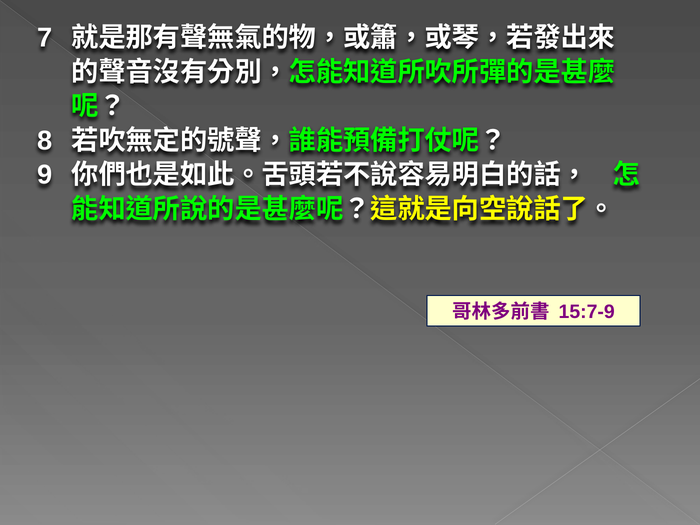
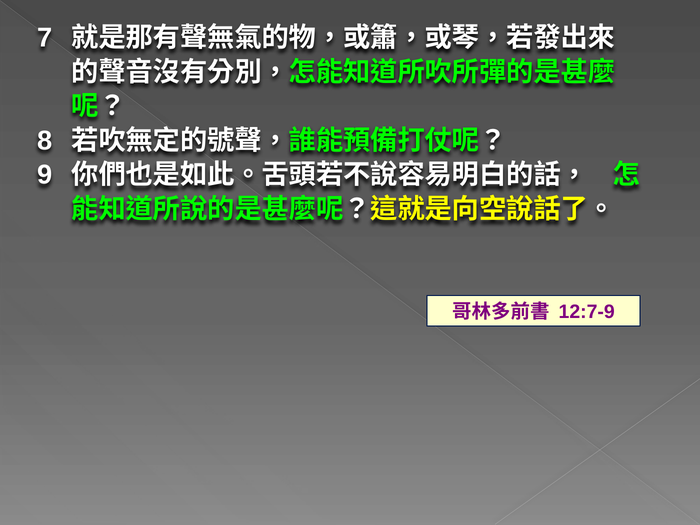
15:7-9: 15:7-9 -> 12:7-9 (587, 312)
